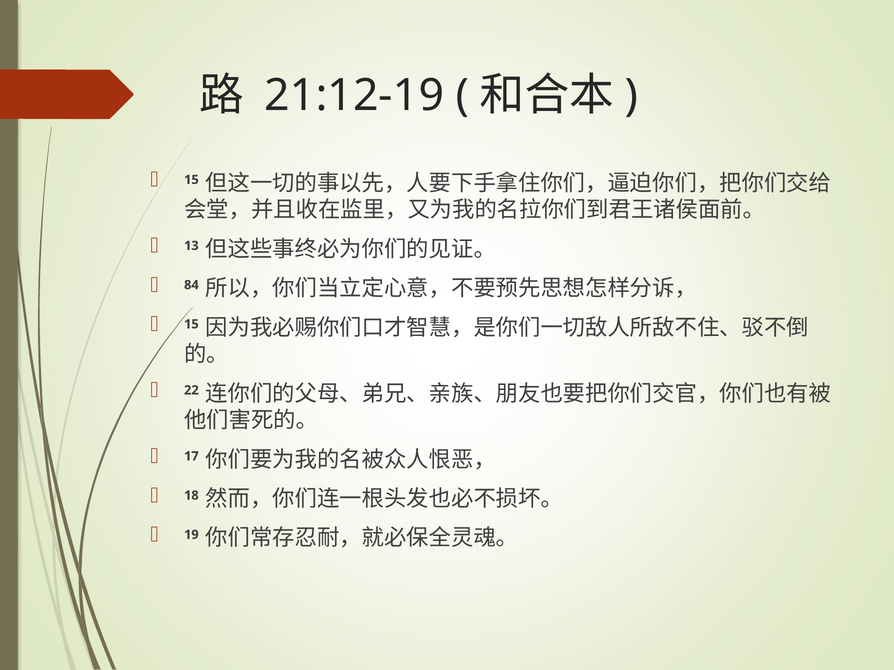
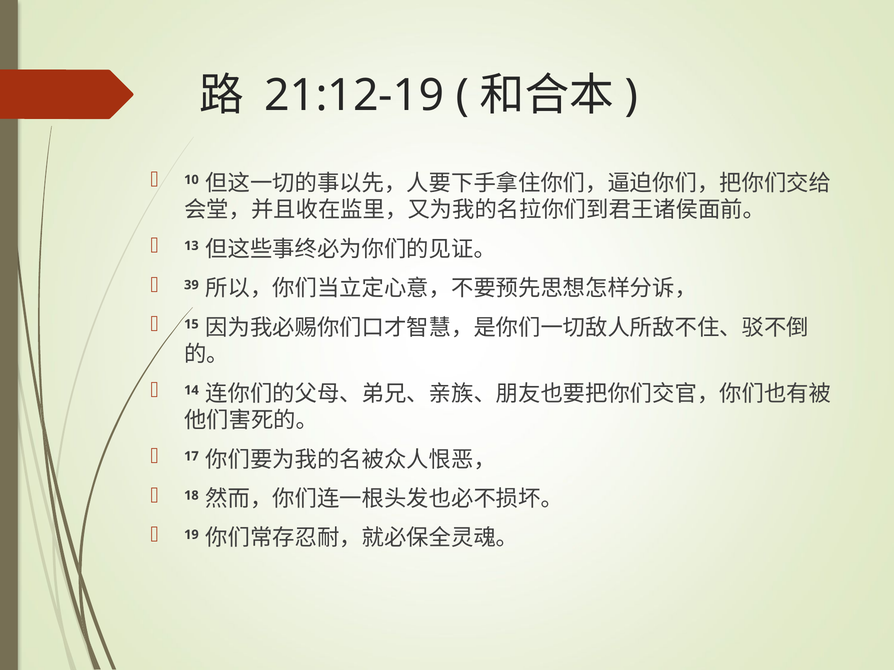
15: 15 -> 10 (191, 180)
84: 84 -> 39 (191, 285)
22: 22 -> 14 (191, 390)
